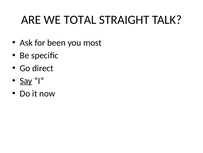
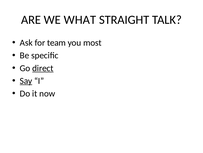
TOTAL: TOTAL -> WHAT (80, 20)
been: been -> team (56, 43)
direct underline: none -> present (43, 68)
